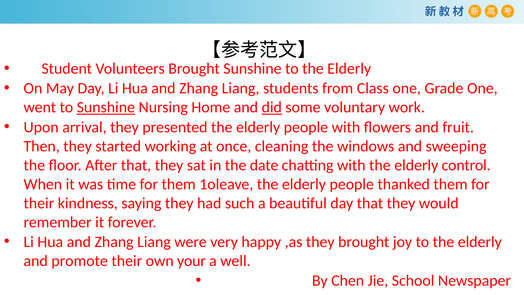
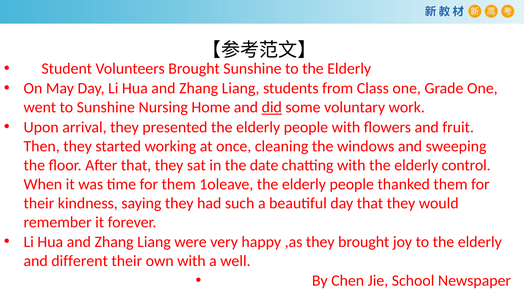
Sunshine underline: present -> none (106, 107)
promote: promote -> different (80, 261)
own your: your -> with (191, 261)
